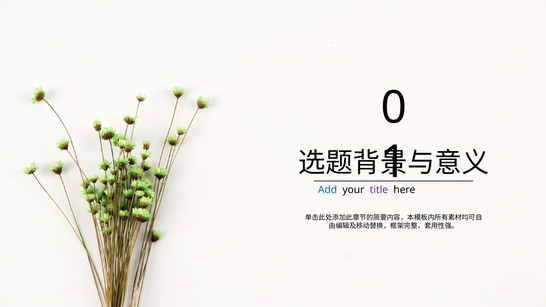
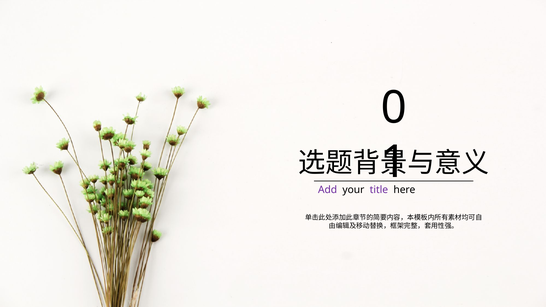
Add colour: blue -> purple (328, 190)
